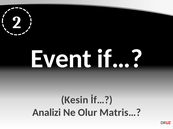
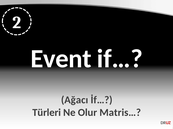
Kesin: Kesin -> Ağacı (75, 100)
Analizi: Analizi -> Türleri (47, 113)
